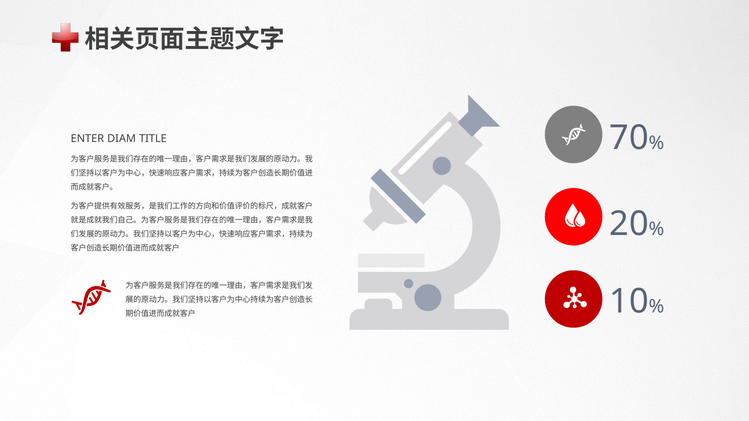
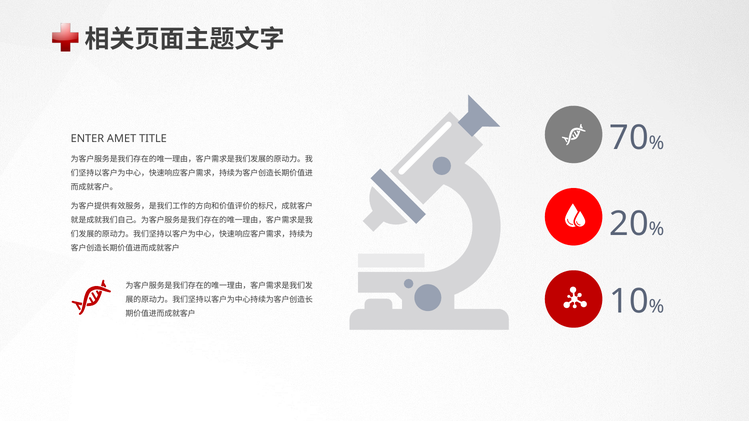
DIAM: DIAM -> AMET (122, 139)
